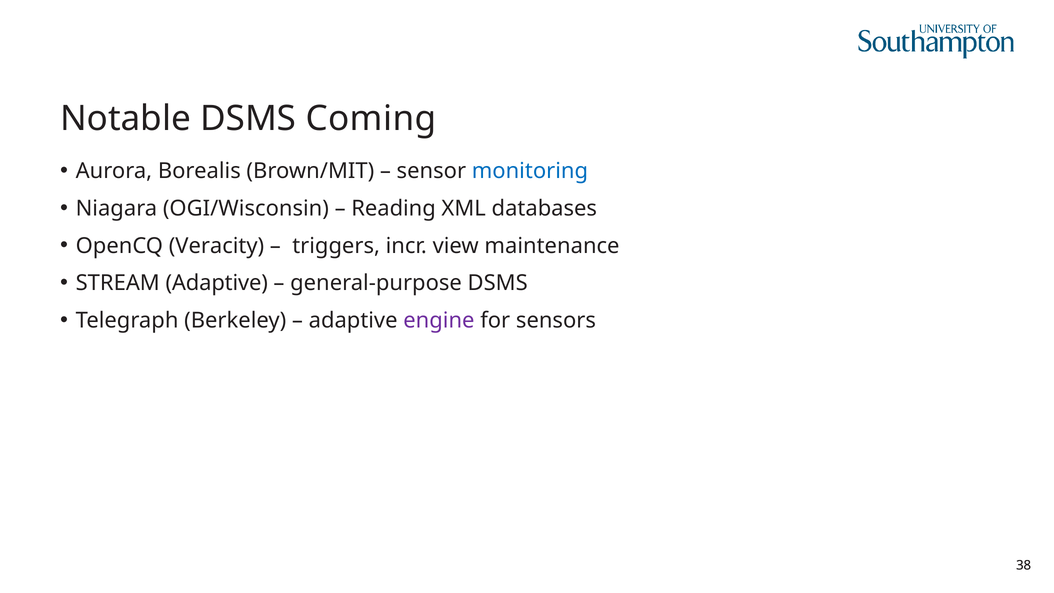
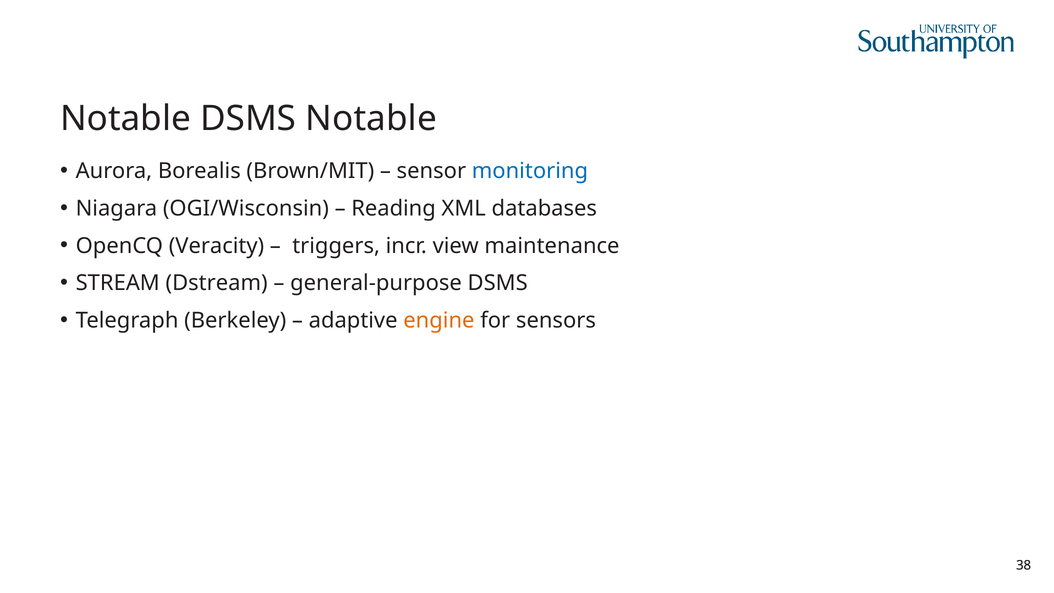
DSMS Coming: Coming -> Notable (371, 118)
STREAM Adaptive: Adaptive -> Dstream (217, 283)
engine colour: purple -> orange (439, 321)
